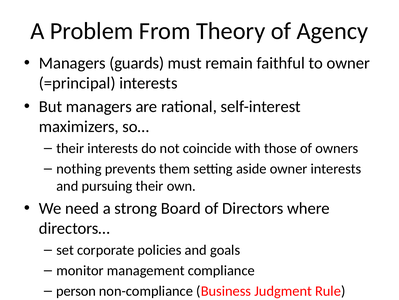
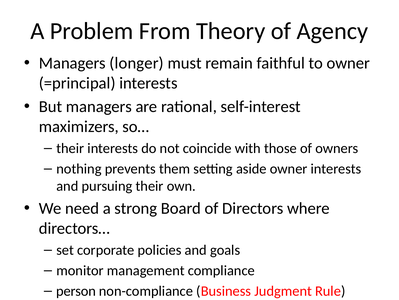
guards: guards -> longer (137, 63)
